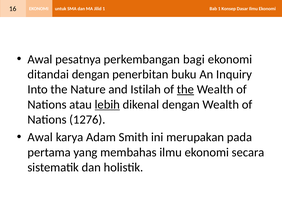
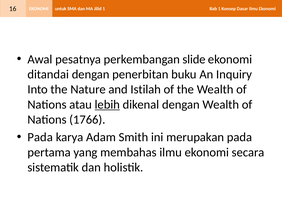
bagi: bagi -> slide (194, 59)
the underline: present -> none (186, 89)
1276: 1276 -> 1766 (87, 119)
Awal: Awal -> Pada (40, 137)
